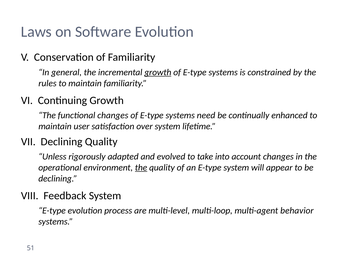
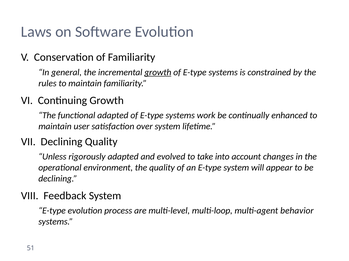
functional changes: changes -> adapted (113, 116)
need: need -> work (206, 116)
the underline: present -> none (141, 168)
